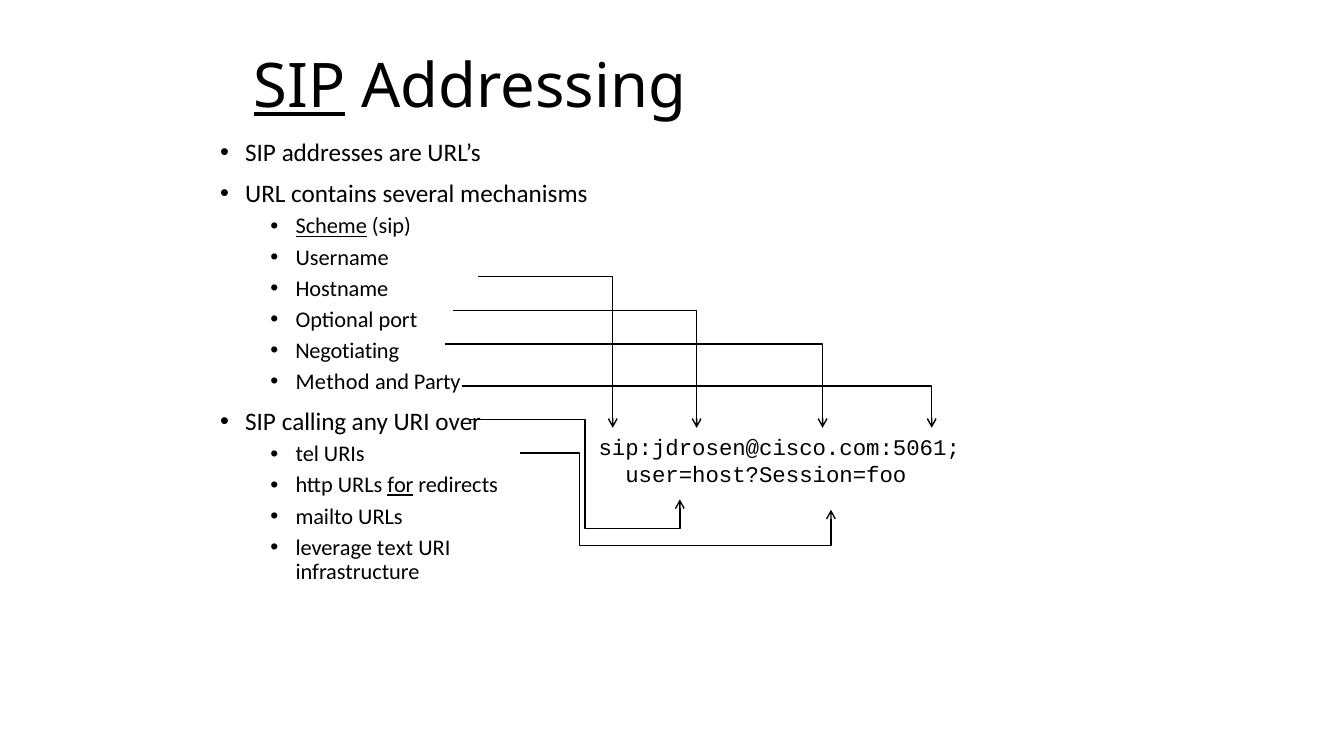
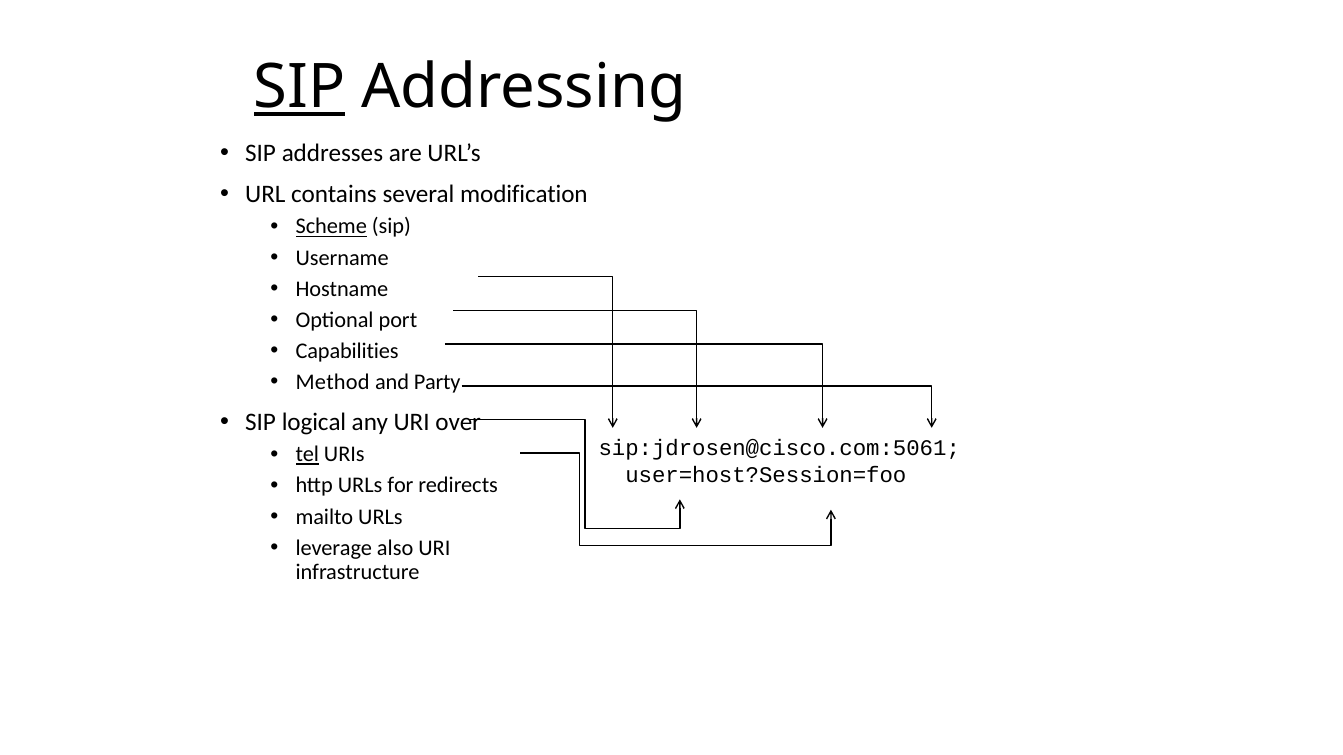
mechanisms: mechanisms -> modification (524, 194)
Negotiating: Negotiating -> Capabilities (347, 351)
calling: calling -> logical (314, 422)
tel underline: none -> present (307, 455)
for underline: present -> none (400, 486)
text: text -> also (395, 548)
